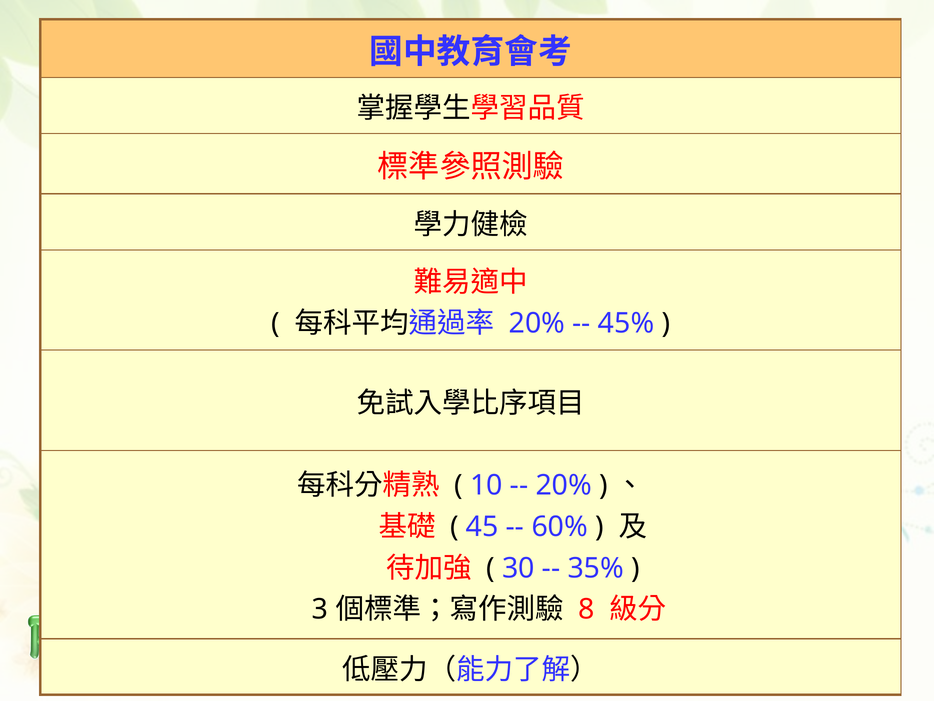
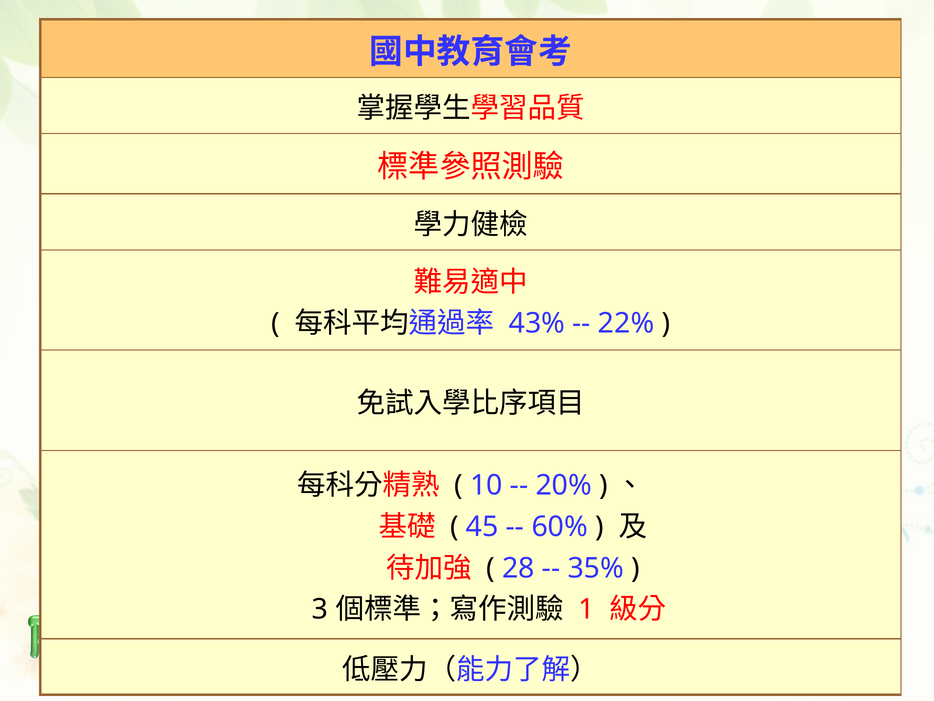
20%: 20% -> 43% (537, 323)
45%: 45% -> 22% (626, 323)
30: 30 -> 28 (518, 568)
8: 8 -> 1 (586, 609)
